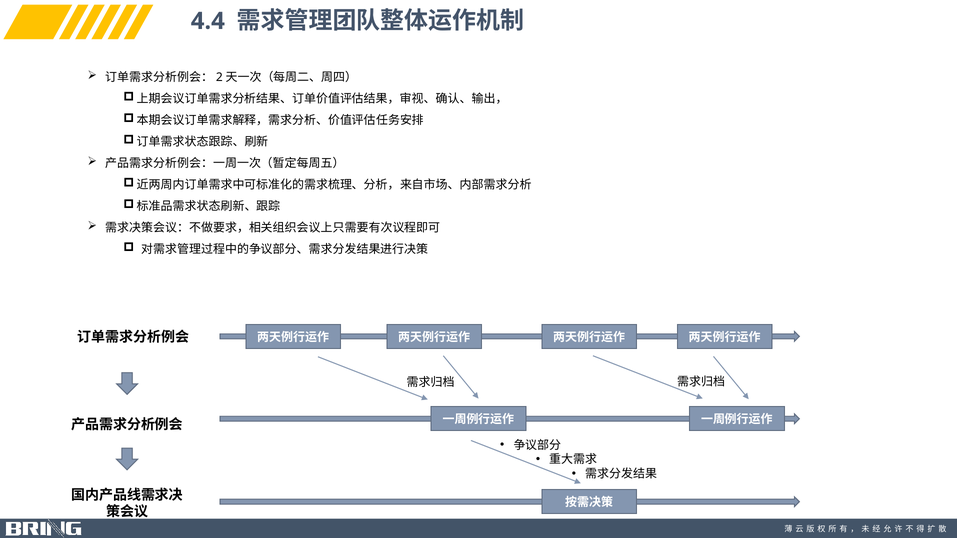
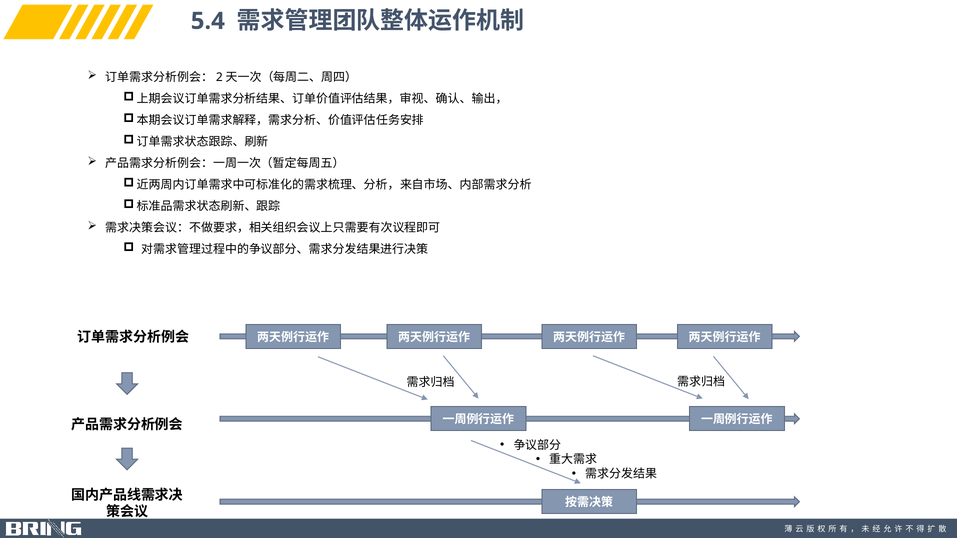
4.4: 4.4 -> 5.4 (208, 21)
